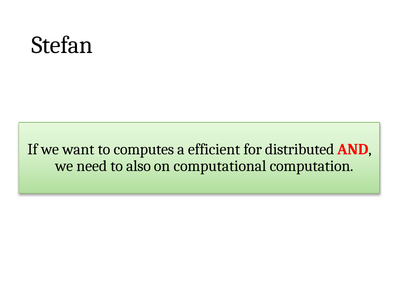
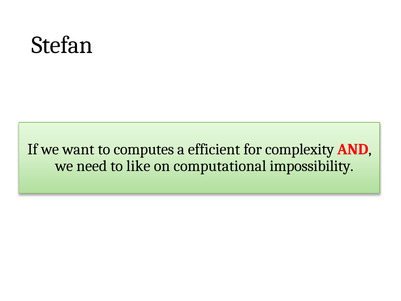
distributed: distributed -> complexity (300, 149)
also: also -> like (138, 166)
computation: computation -> impossibility (312, 166)
